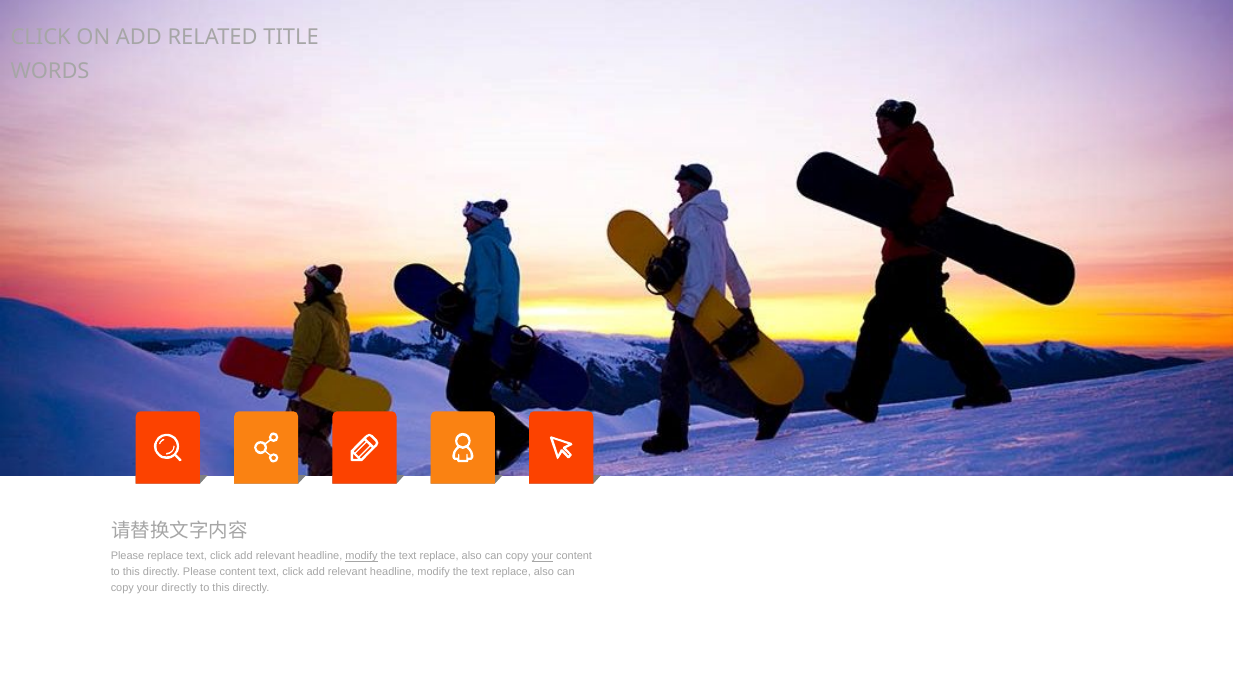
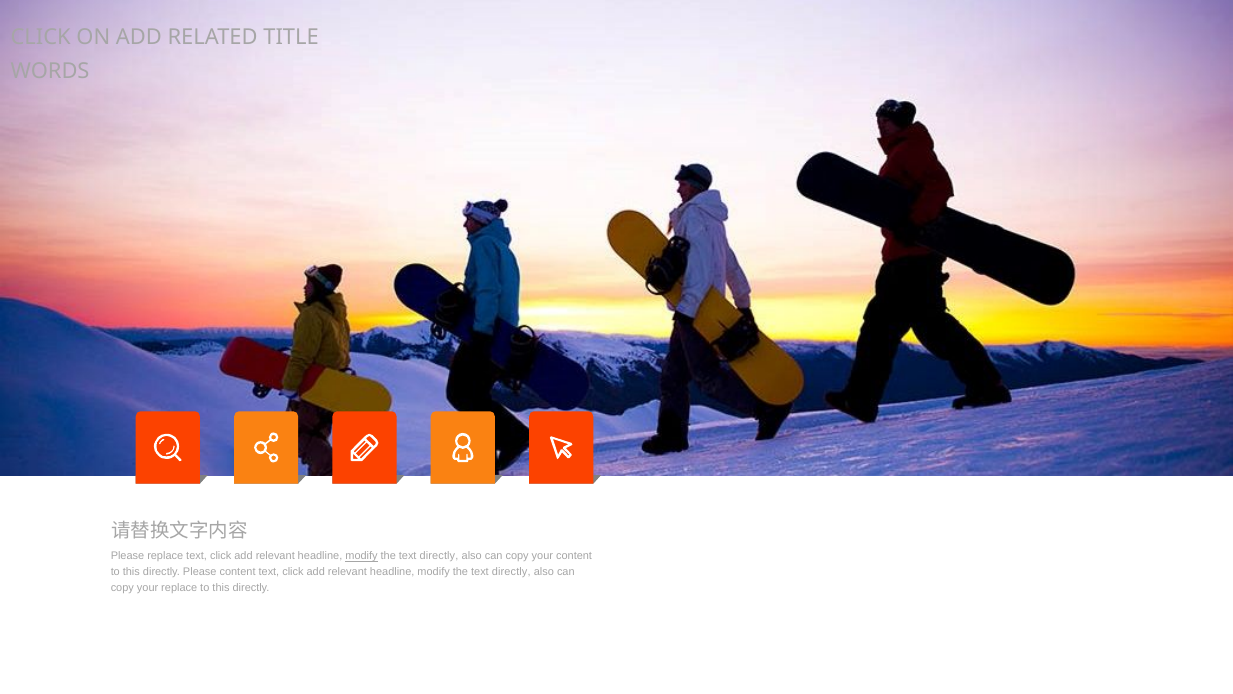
replace: replace -> directly (439, 556)
your underline: present -> none (542, 556)
replace: replace -> directly (511, 572)
your directly: directly -> replace (179, 587)
